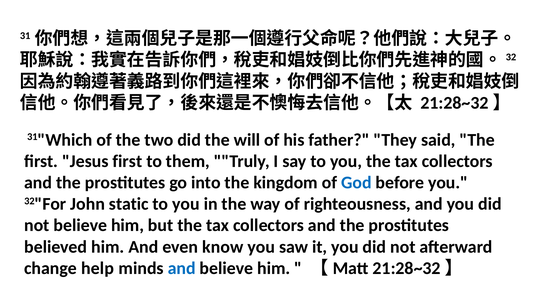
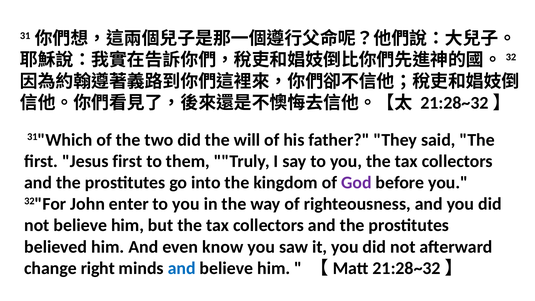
God colour: blue -> purple (356, 183)
static: static -> enter (129, 204)
help: help -> right (98, 268)
